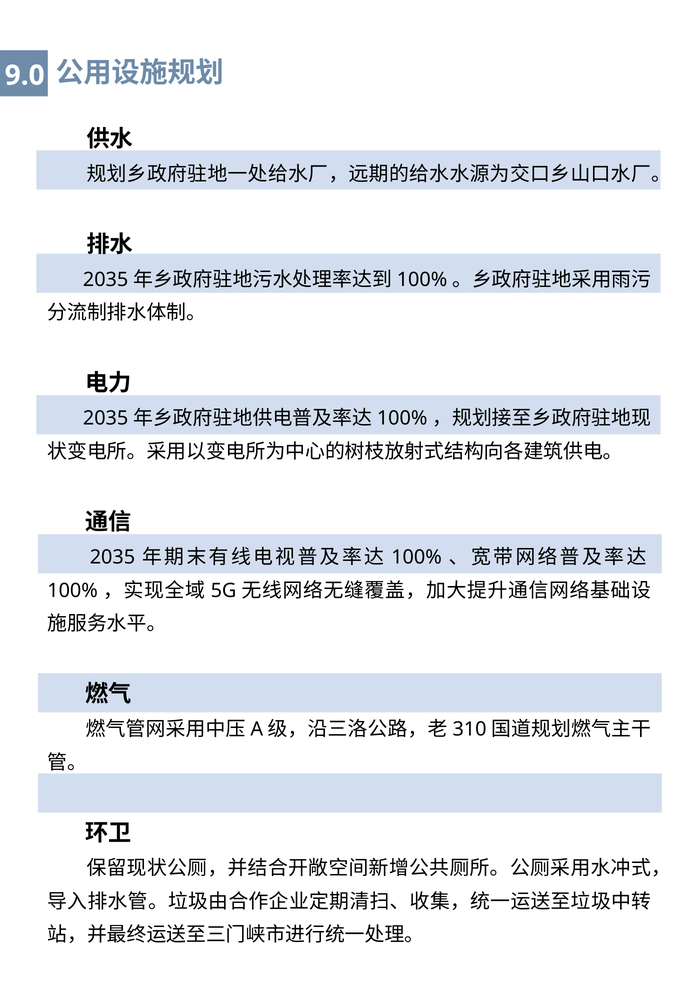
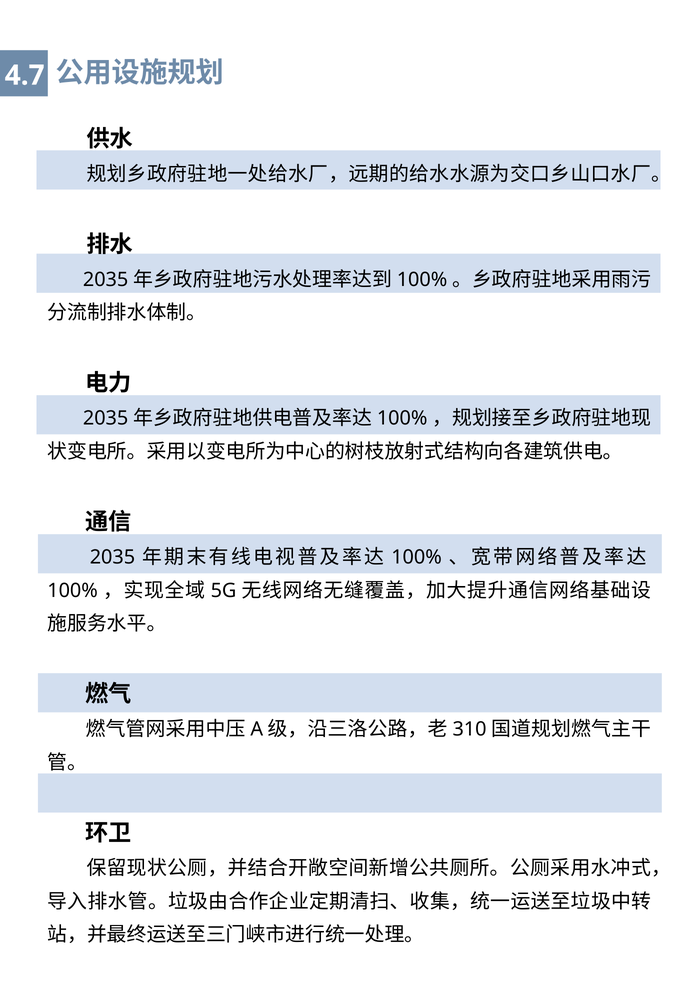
9.0: 9.0 -> 4.7 (25, 75)
